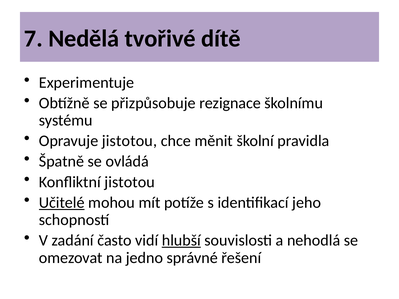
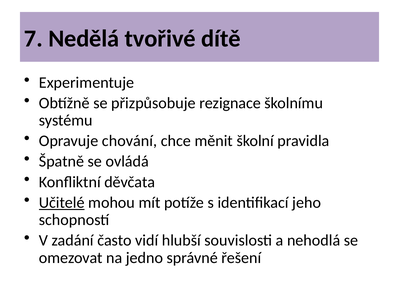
Opravuje jistotou: jistotou -> chování (130, 141)
Konfliktní jistotou: jistotou -> děvčata (130, 182)
hlubší underline: present -> none (181, 241)
